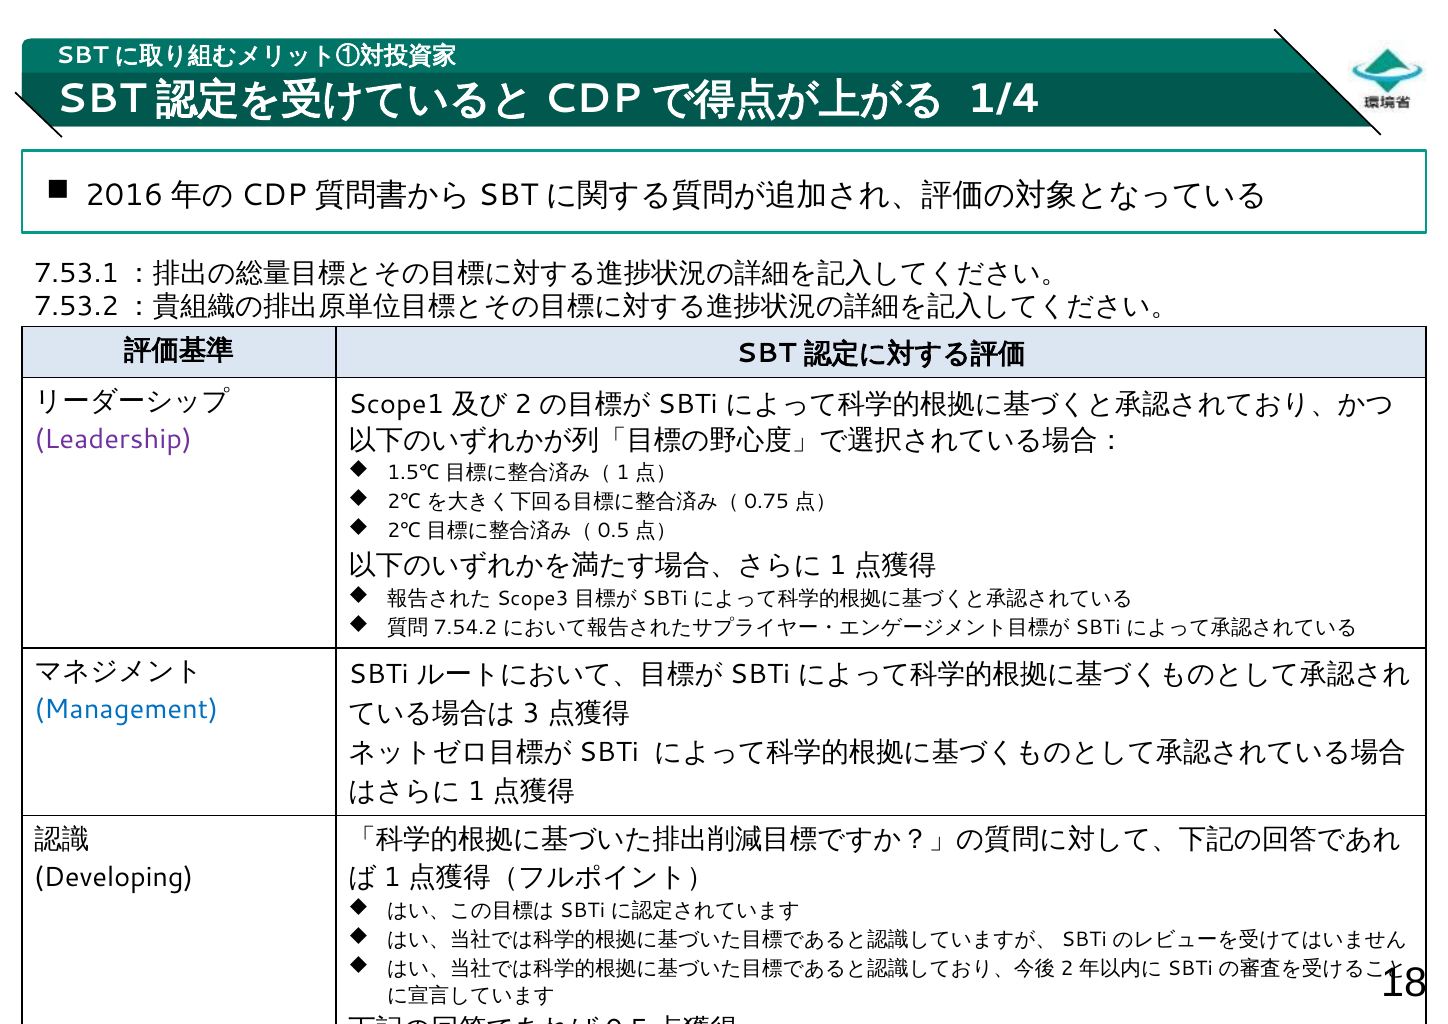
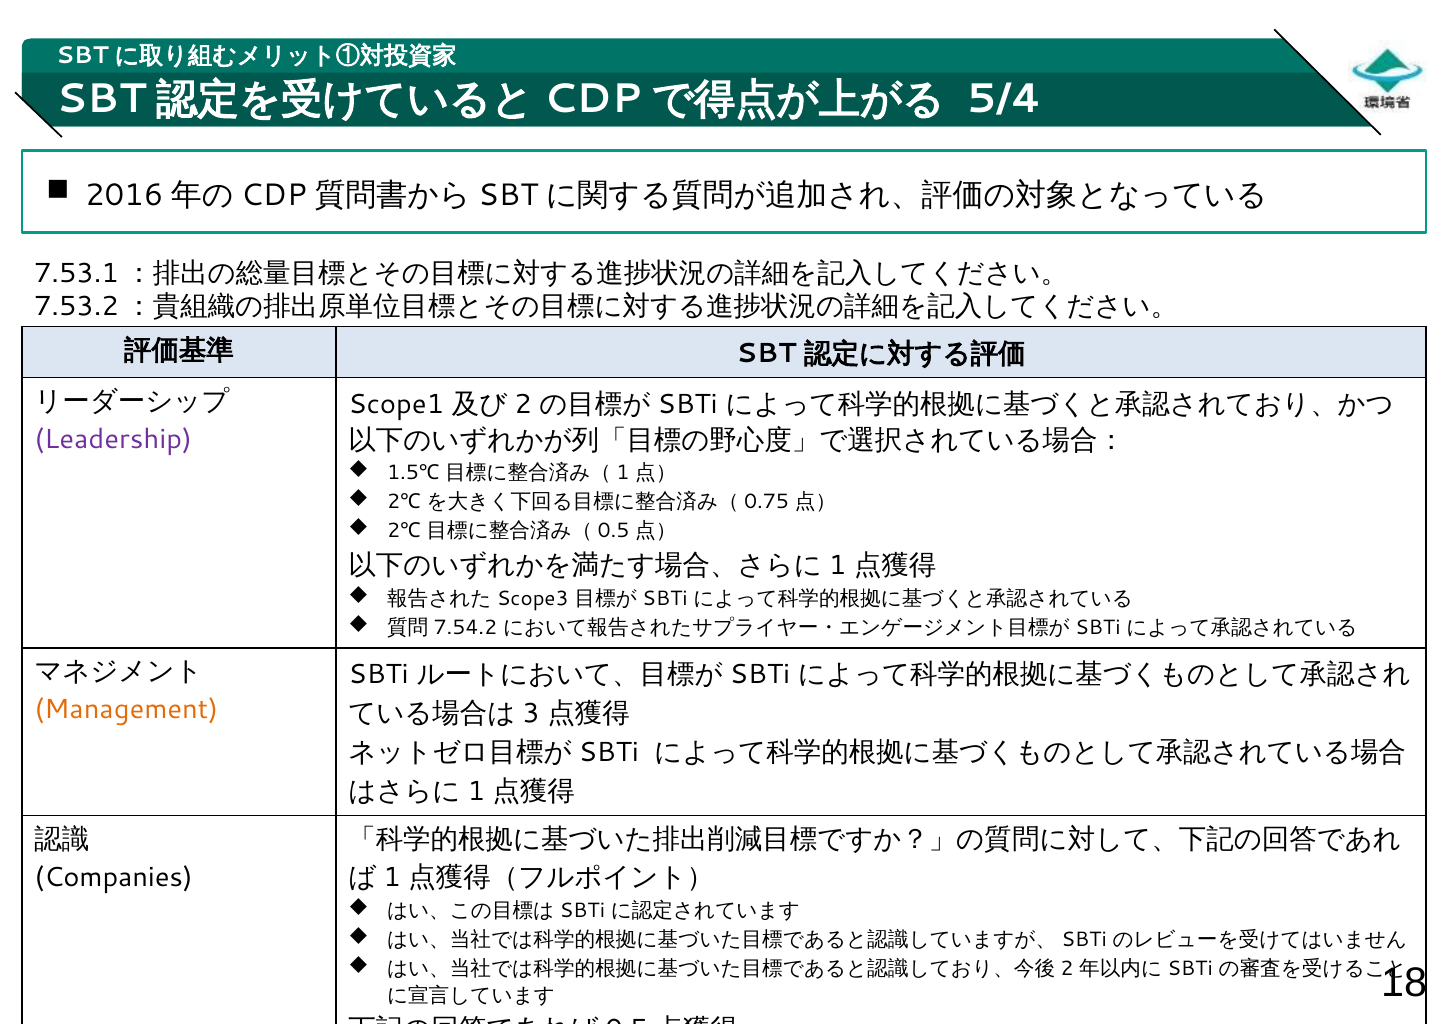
1/4: 1/4 -> 5/4 (1004, 99)
Management colour: blue -> orange (126, 709)
Developing: Developing -> Companies (114, 877)
